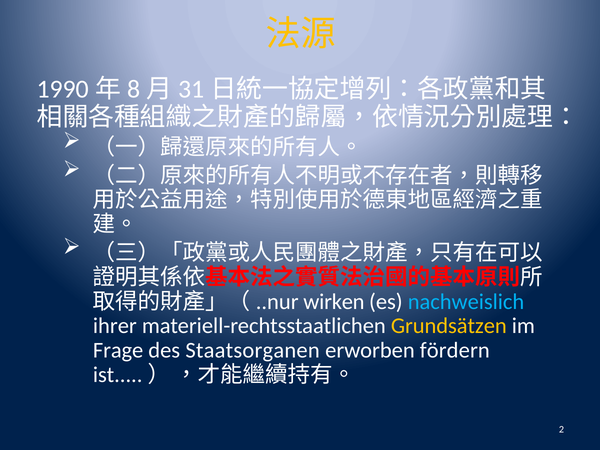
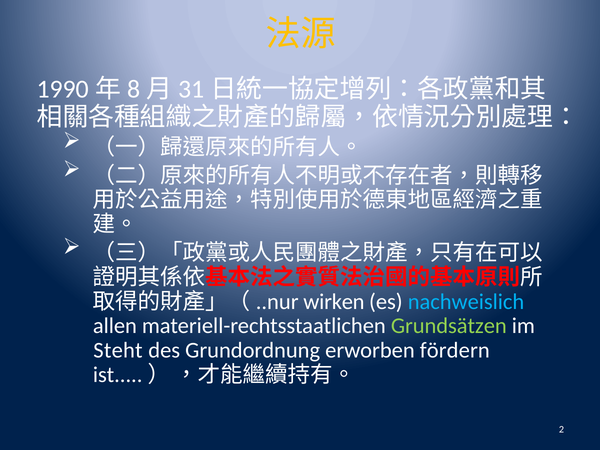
ihrer: ihrer -> allen (115, 326)
Grundsätzen colour: yellow -> light green (449, 326)
Frage: Frage -> Steht (118, 350)
Staatsorganen: Staatsorganen -> Grundordnung (253, 350)
